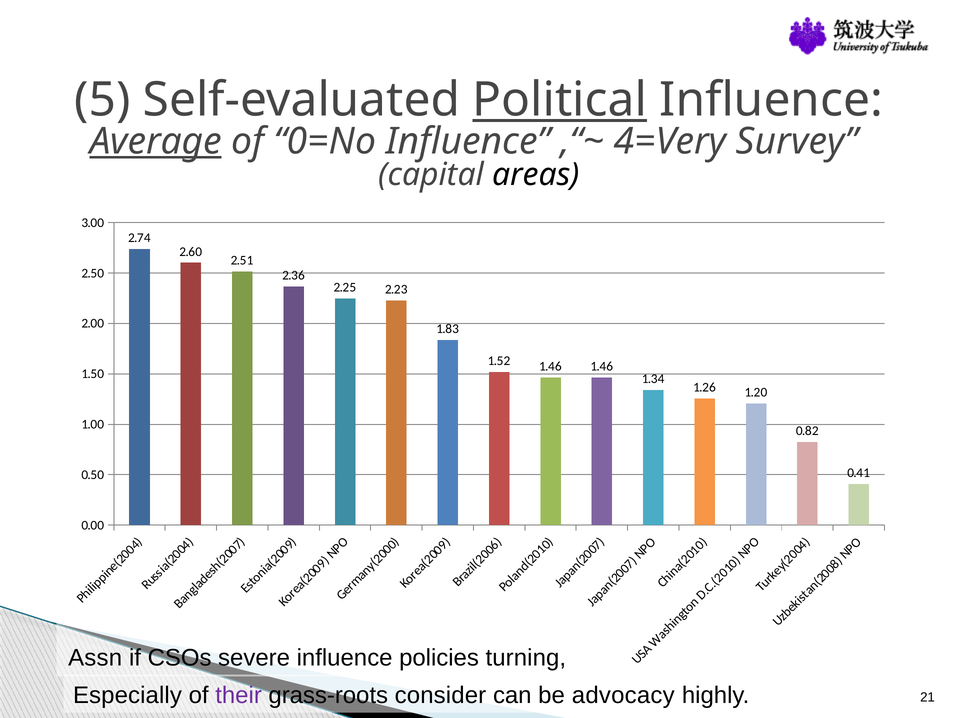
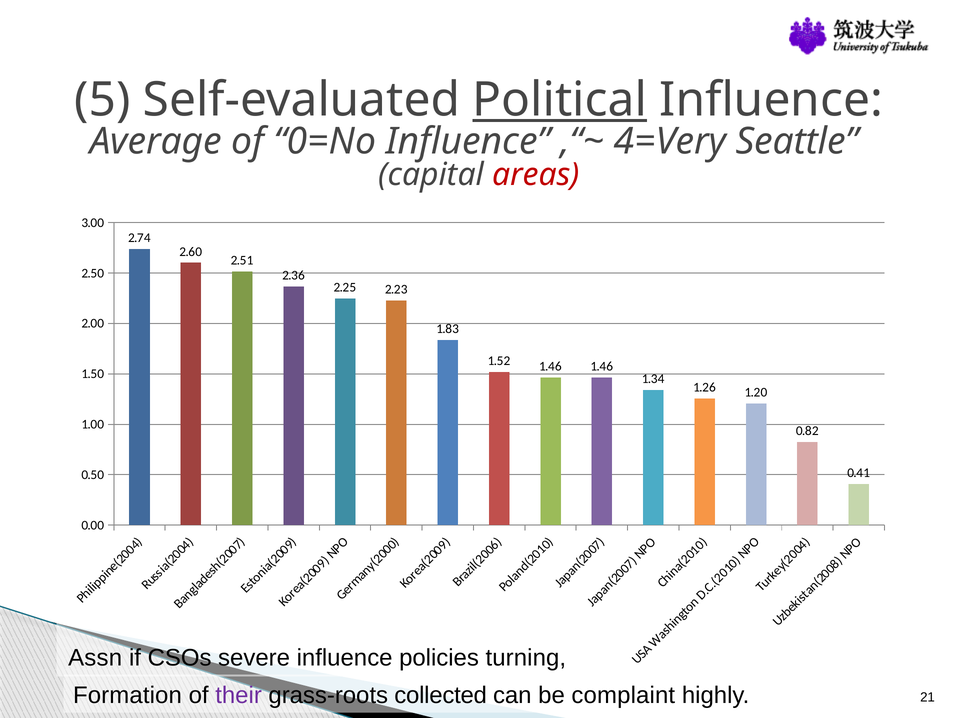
Average underline: present -> none (156, 141)
Survey: Survey -> Seattle (797, 141)
areas colour: black -> red (536, 175)
Especially: Especially -> Formation (127, 696)
consider: consider -> collected (441, 696)
advocacy: advocacy -> complaint (623, 696)
